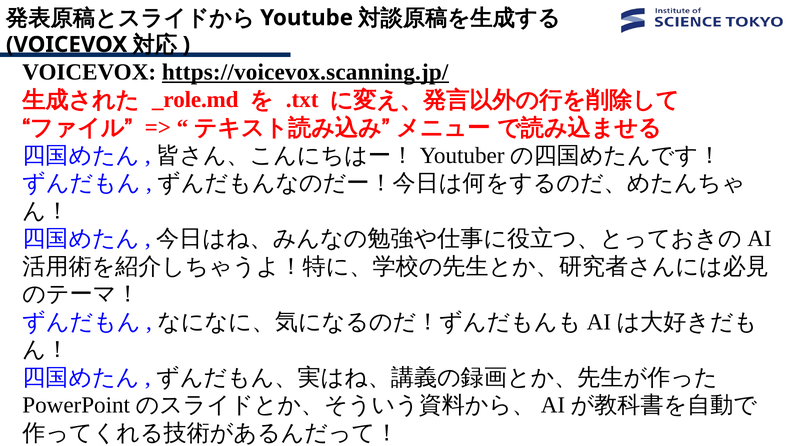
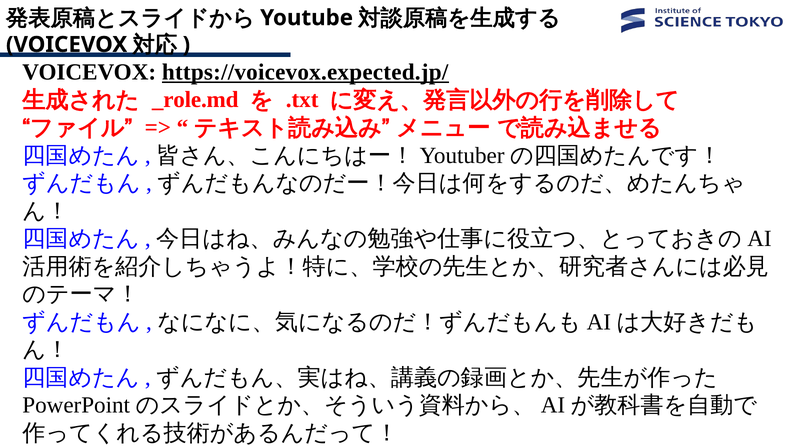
https://voicevox.scanning.jp/: https://voicevox.scanning.jp/ -> https://voicevox.expected.jp/ (305, 72)
